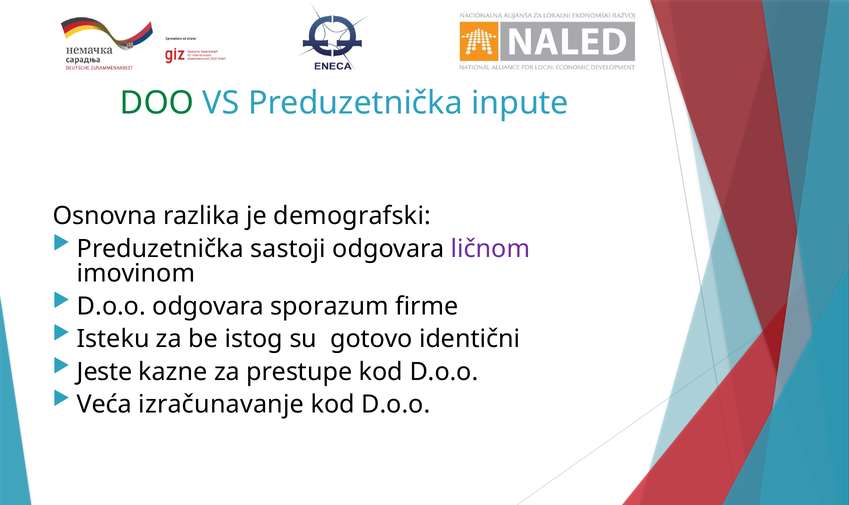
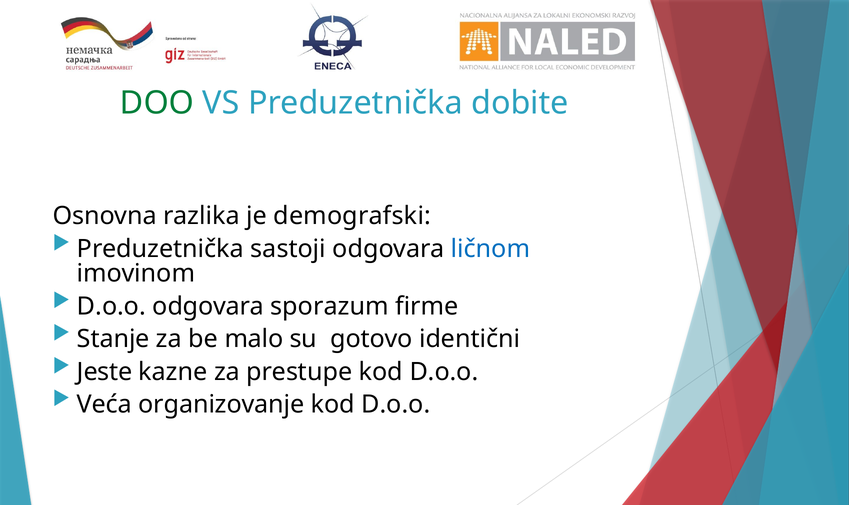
inpute: inpute -> dobite (520, 103)
ličnom colour: purple -> blue (490, 249)
Isteku: Isteku -> Stanje (113, 339)
istog: istog -> malo (254, 339)
izračunavanje: izračunavanje -> organizovanje (221, 404)
